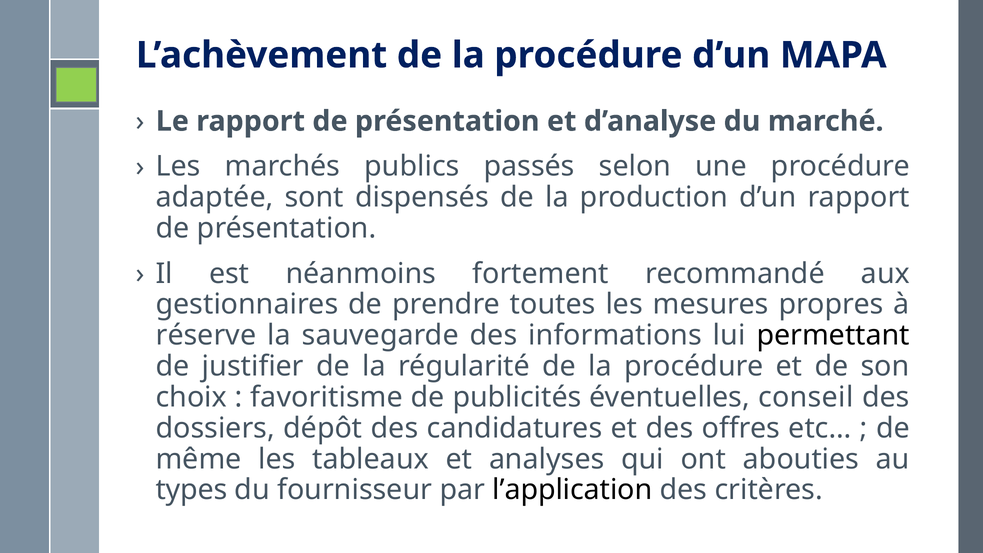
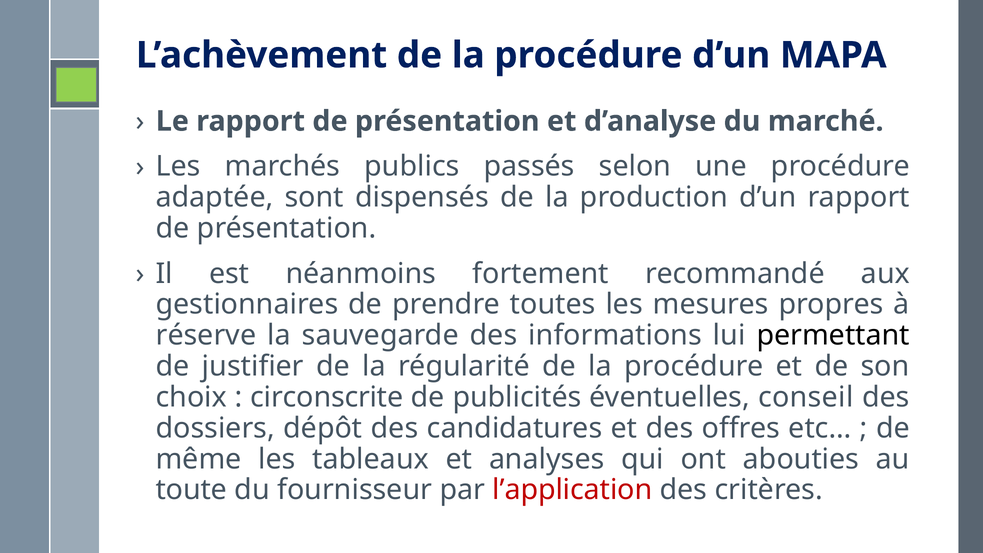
favoritisme: favoritisme -> circonscrite (327, 397)
types: types -> toute (191, 490)
l’application colour: black -> red (572, 490)
